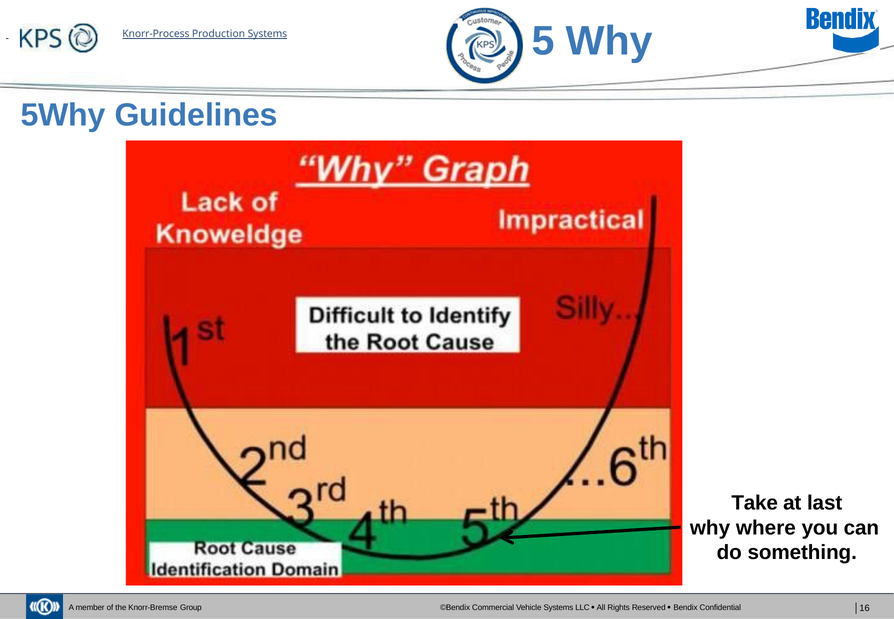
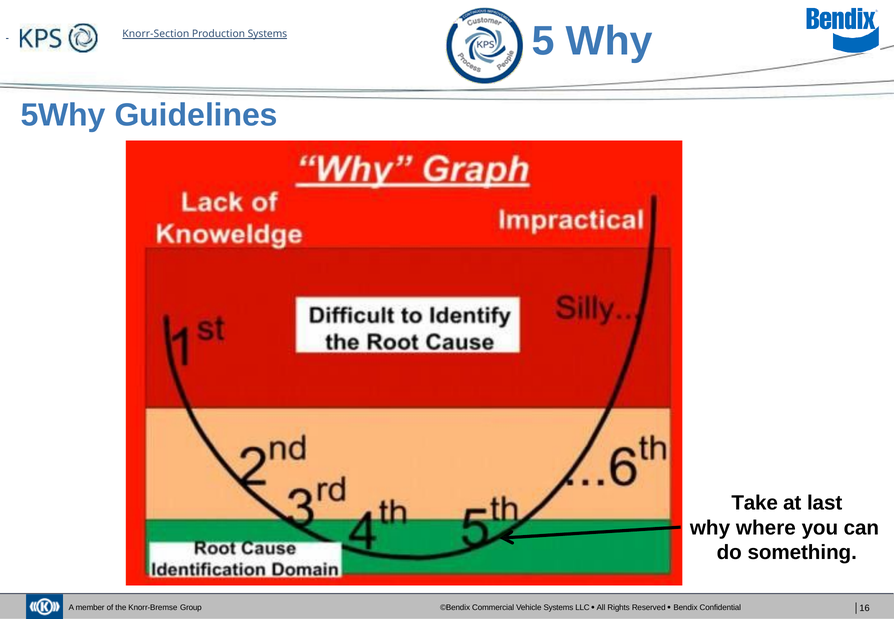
Knorr-Process: Knorr-Process -> Knorr-Section (156, 34)
